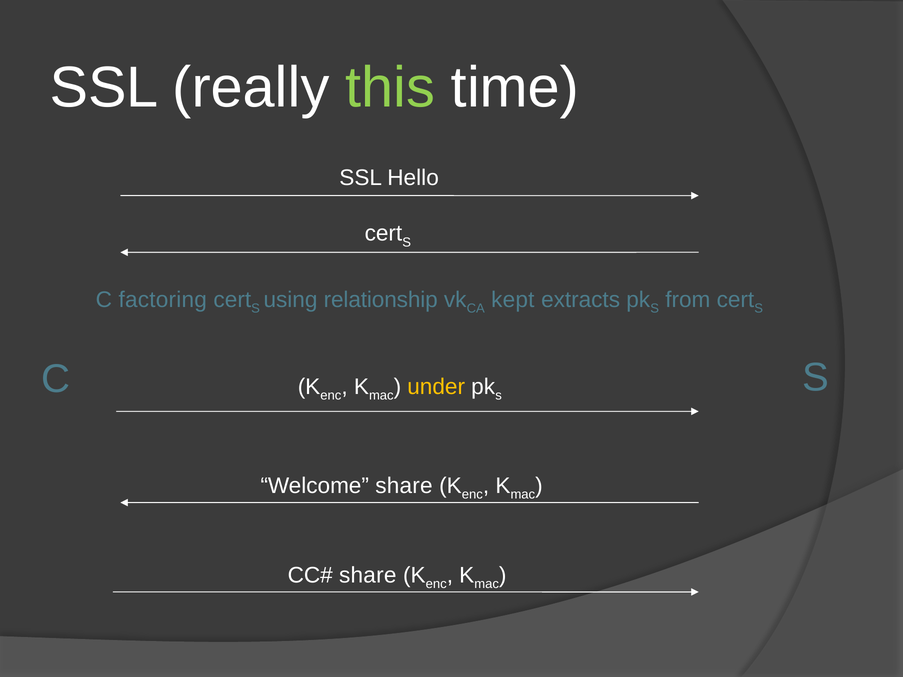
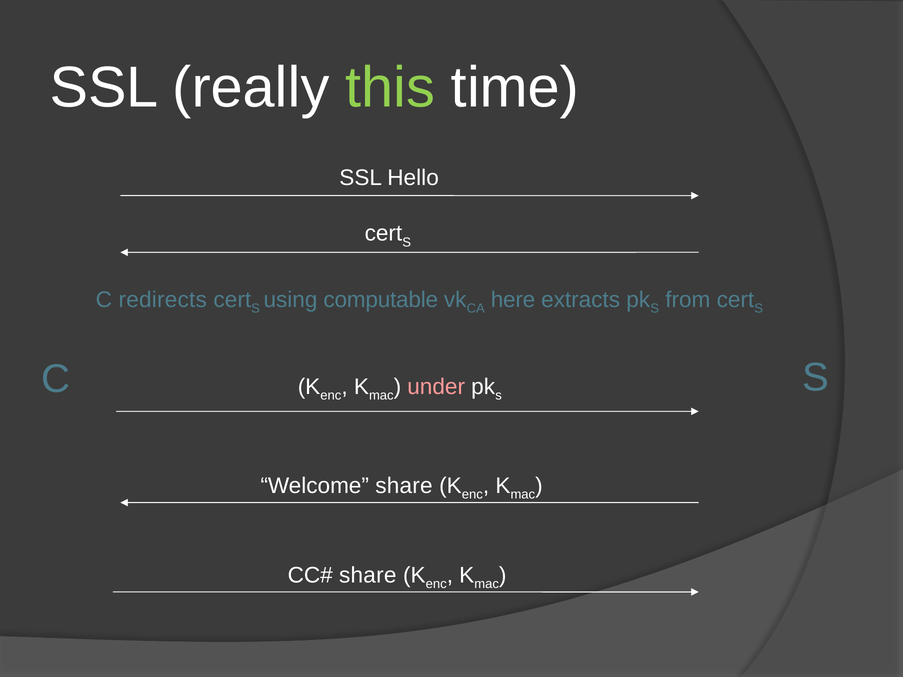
factoring: factoring -> redirects (163, 300)
relationship: relationship -> computable (381, 300)
kept: kept -> here (513, 300)
under colour: yellow -> pink (436, 387)
